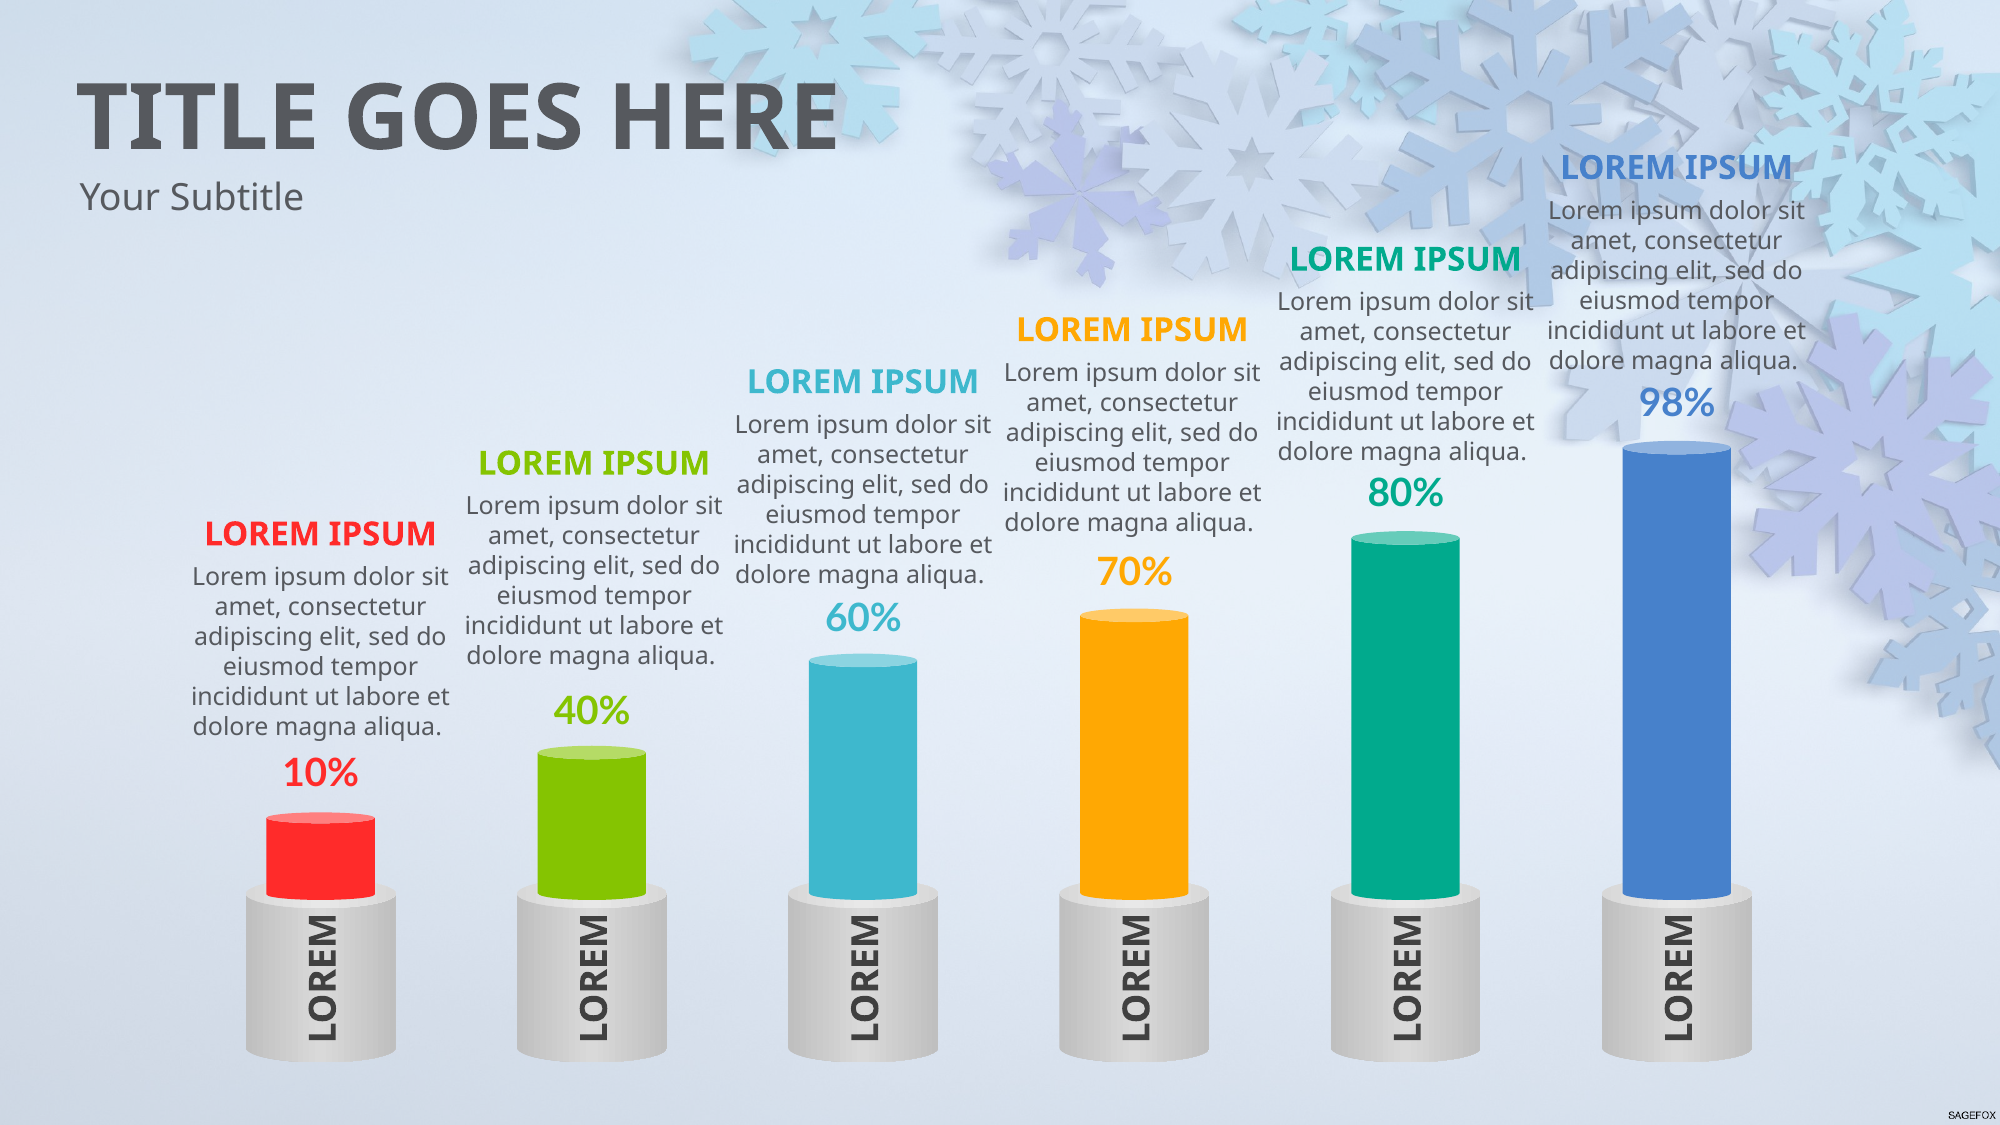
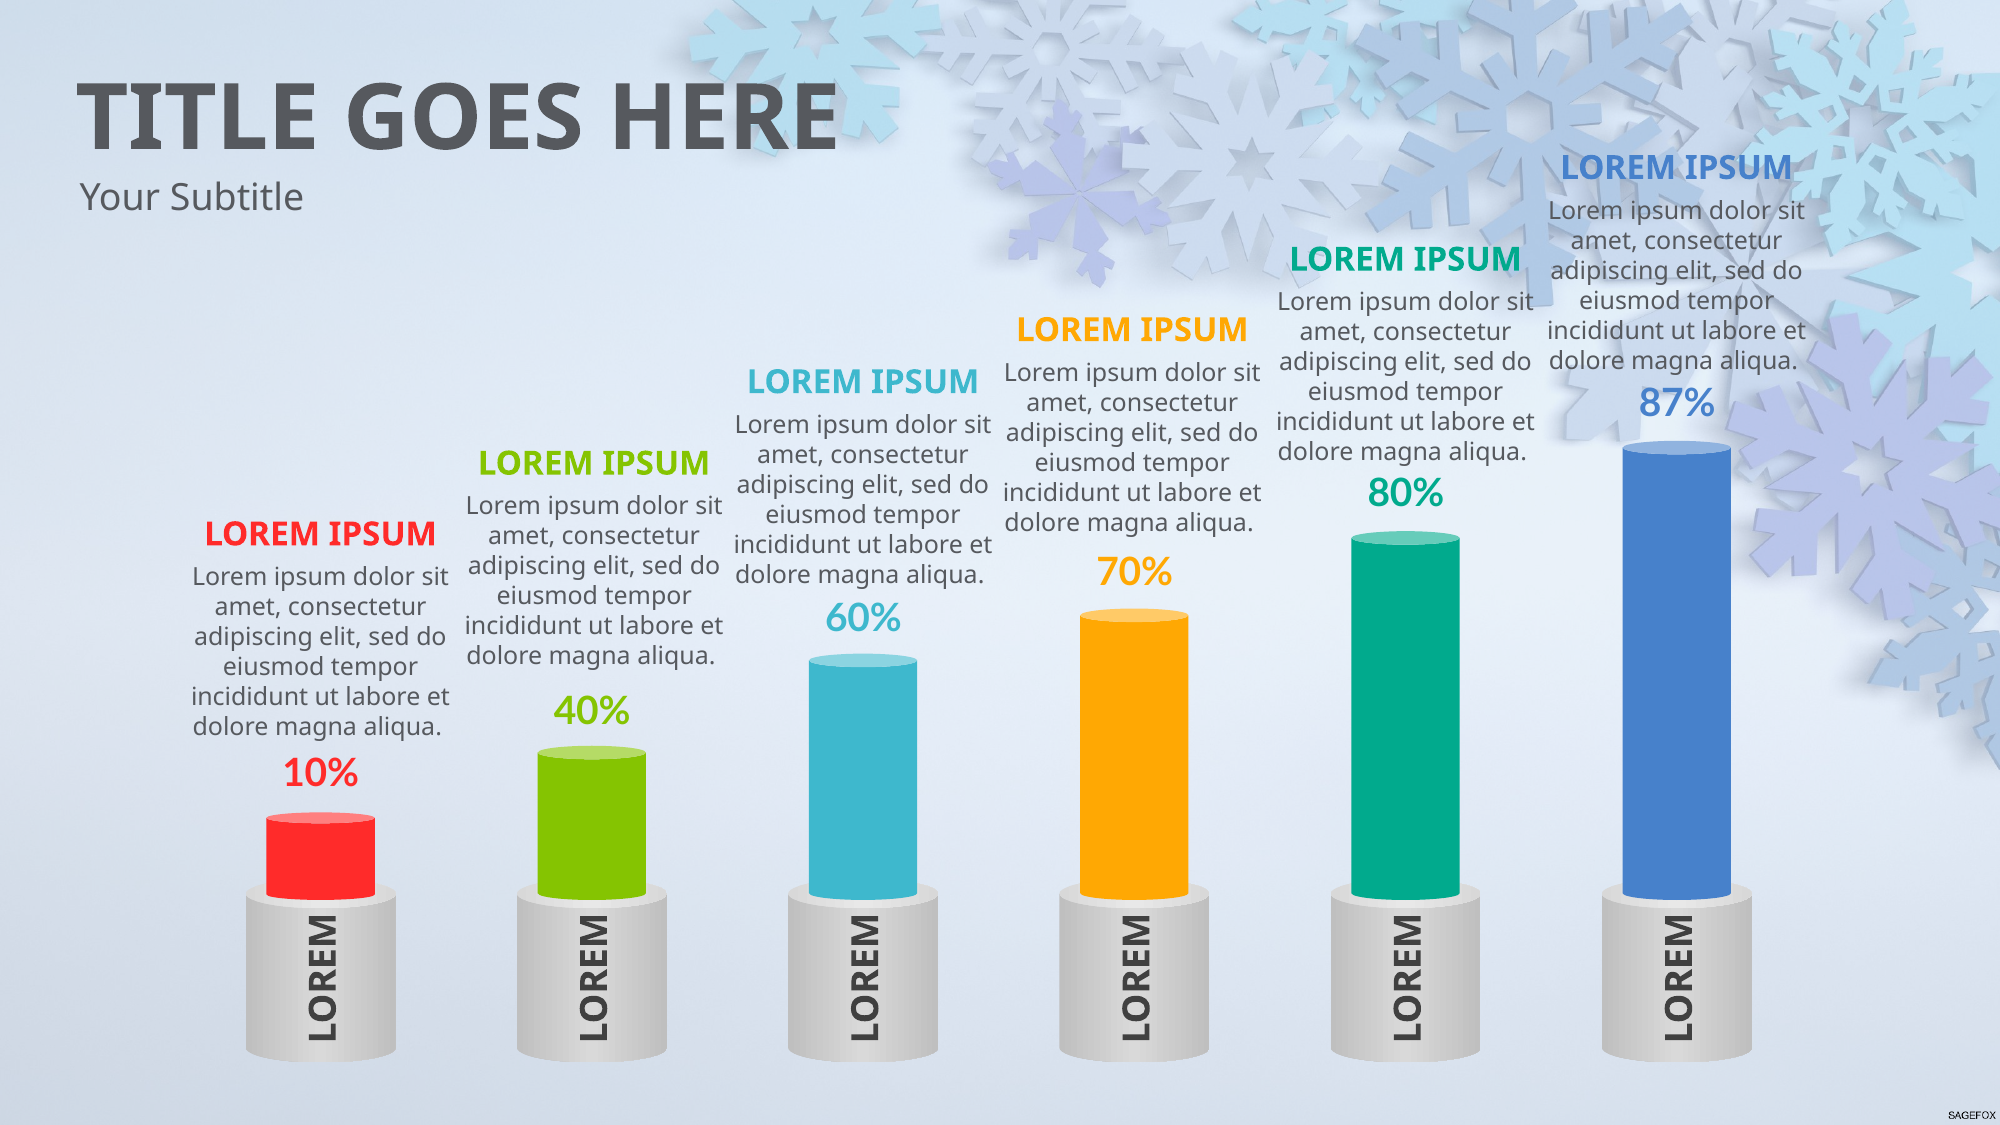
98%: 98% -> 87% (1677, 403)
